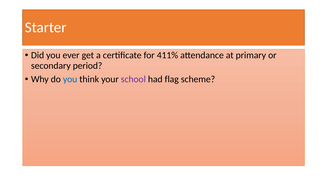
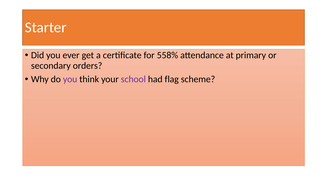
411%: 411% -> 558% (167, 55)
period: period -> orders (88, 66)
you colour: blue -> purple (70, 79)
